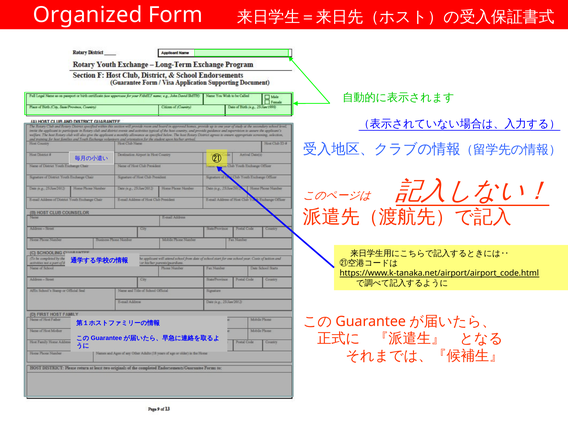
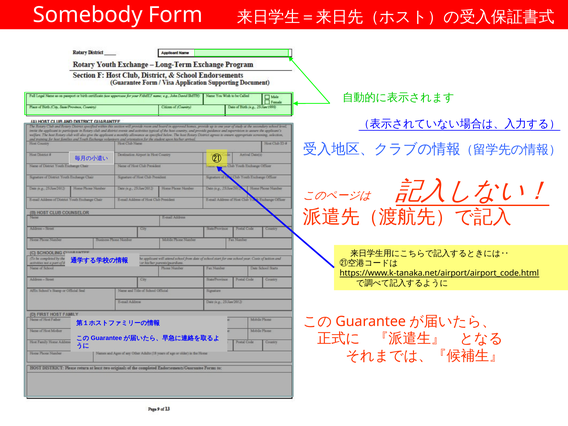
Organized: Organized -> Somebody (88, 15)
